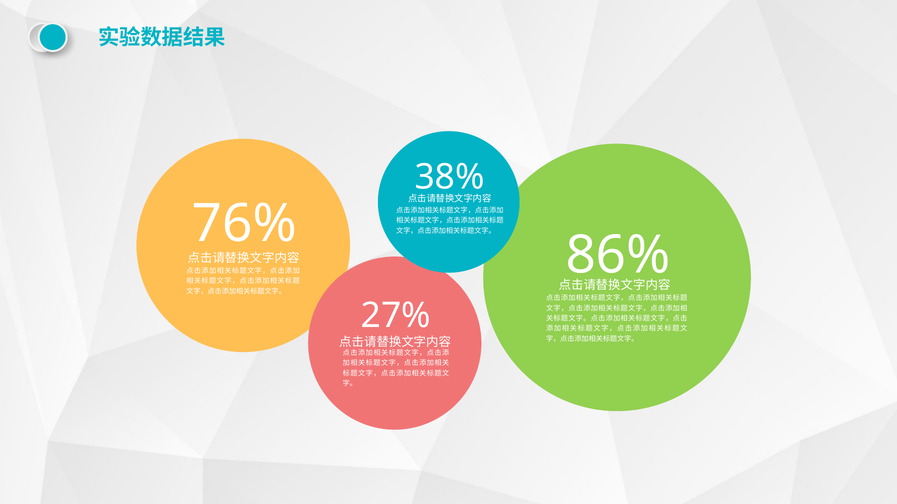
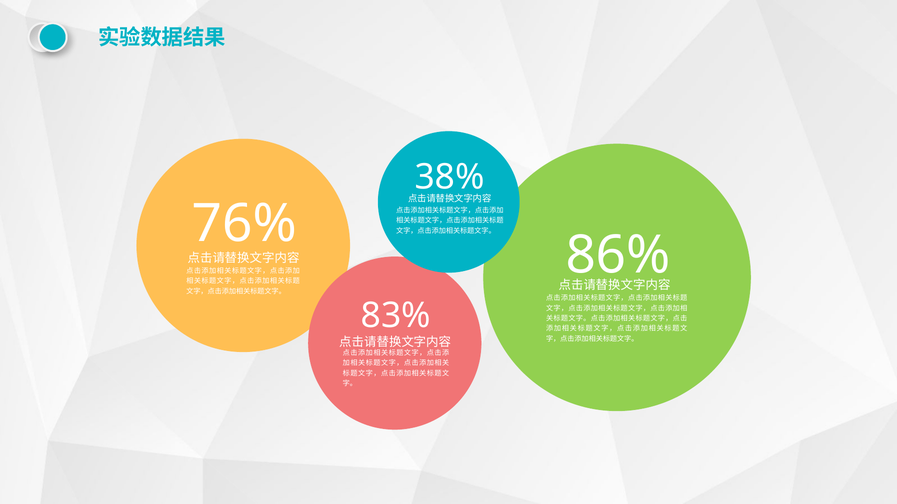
27%: 27% -> 83% (396, 316)
